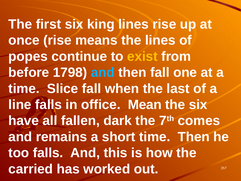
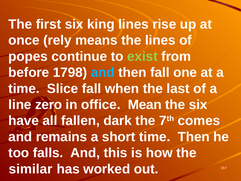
once rise: rise -> rely (57, 40)
exist colour: yellow -> light green (142, 56)
line falls: falls -> zero (49, 105)
carried: carried -> similar (31, 169)
